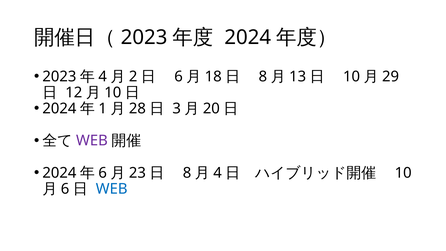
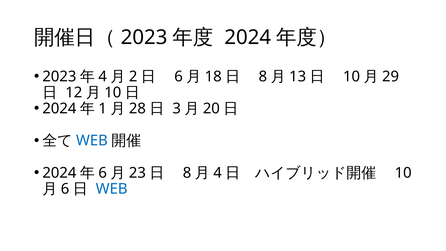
WEB colour: purple -> blue (92, 141)
